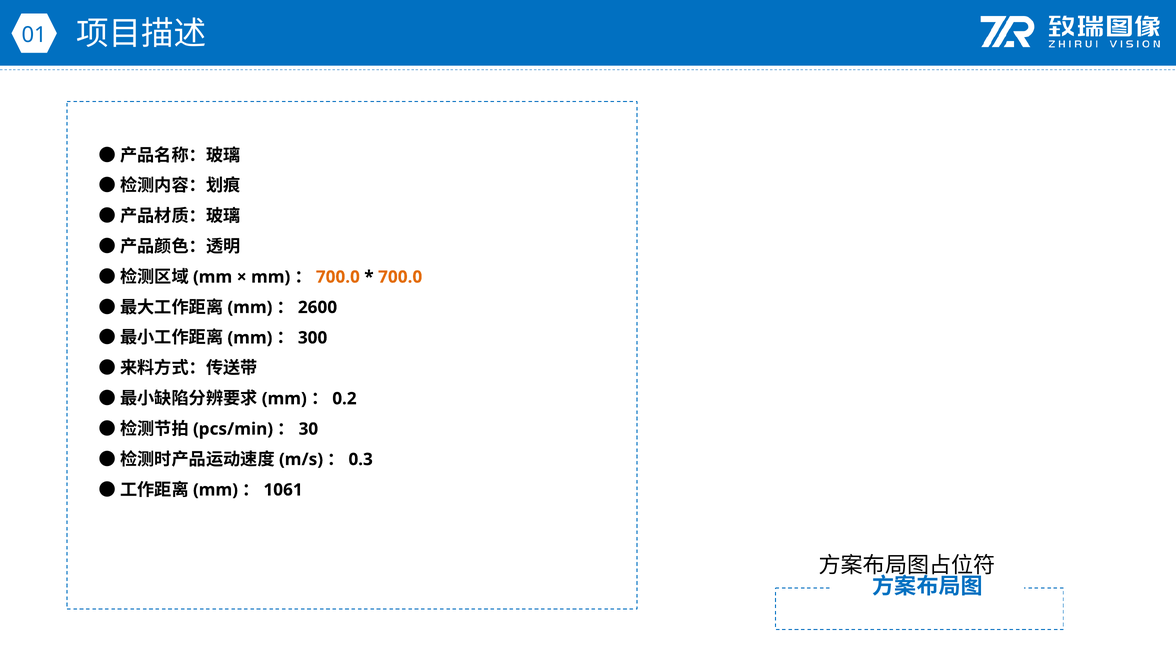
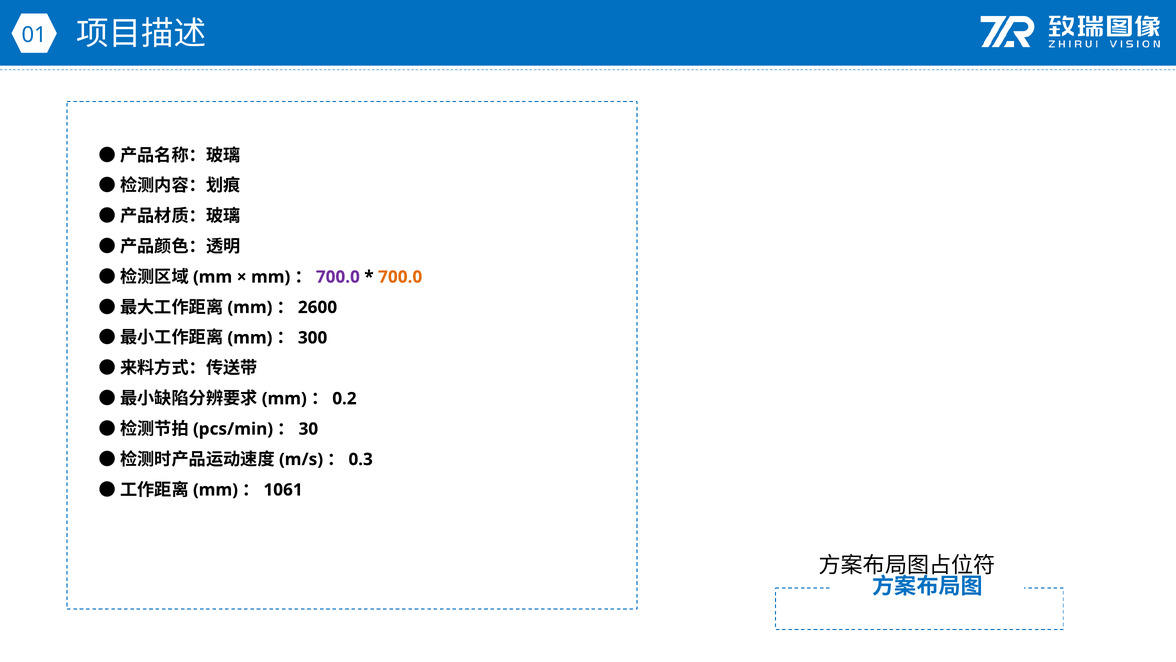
700.0 colour: orange -> purple (338, 277)
